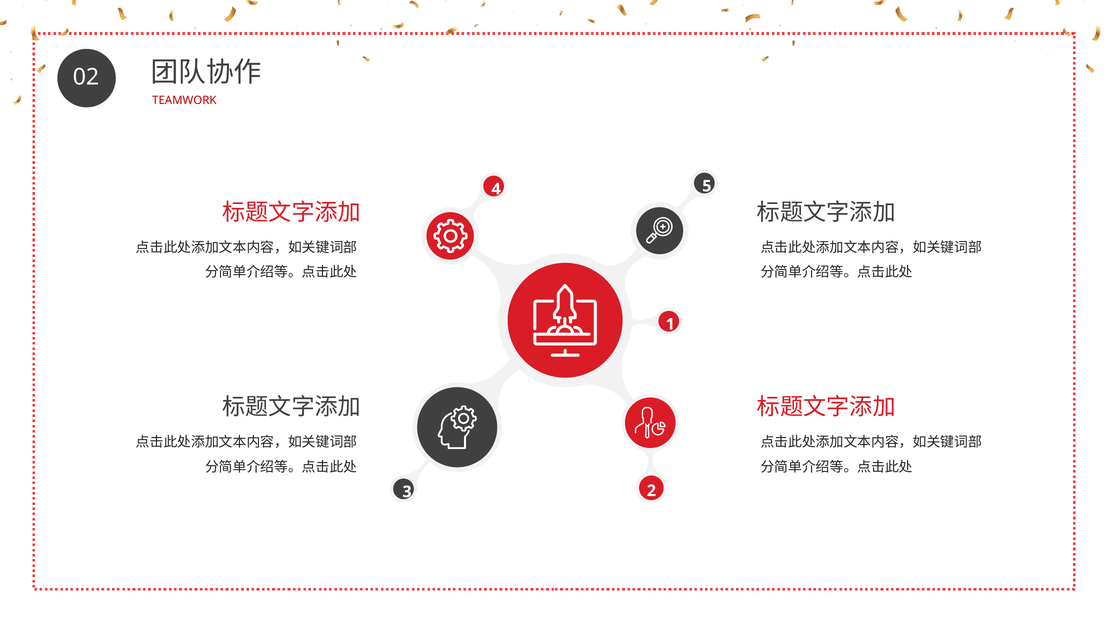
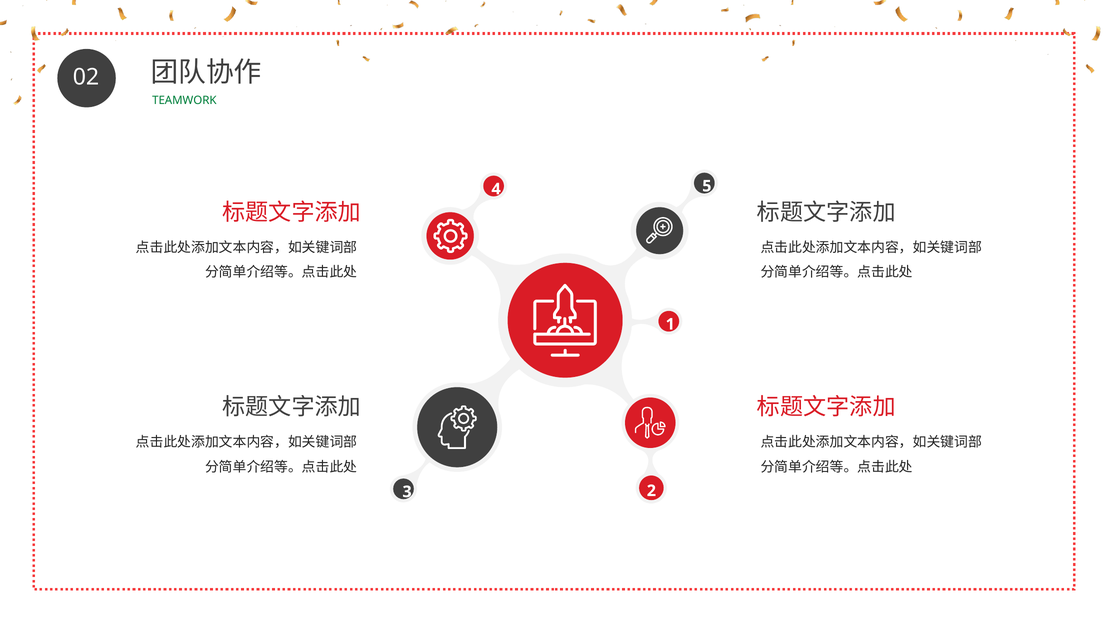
TEAMWORK colour: red -> green (184, 100)
